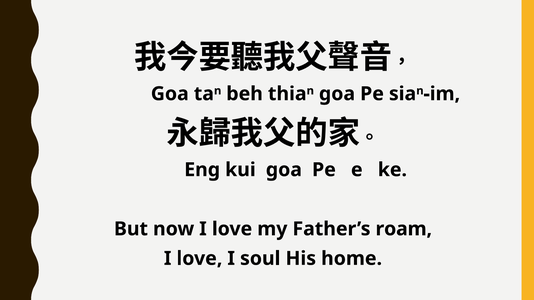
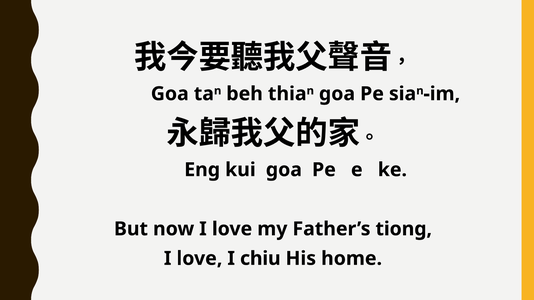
roam: roam -> tiong (404, 229)
soul: soul -> chiu (260, 259)
